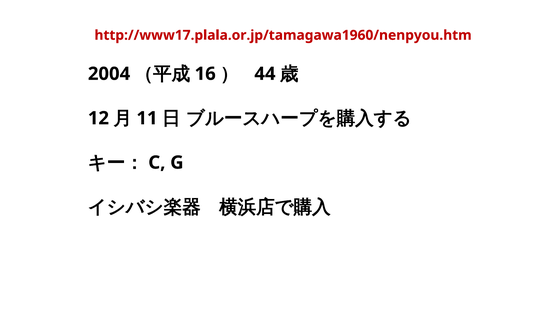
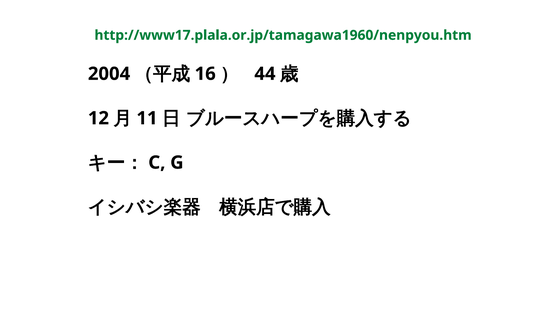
http://www17.plala.or.jp/tamagawa1960/nenpyou.htm colour: red -> green (283, 35)
